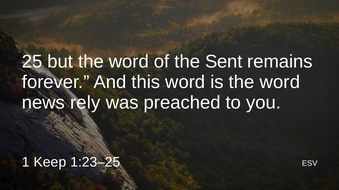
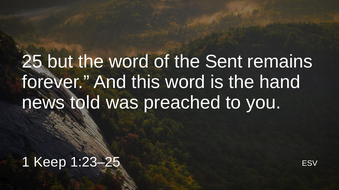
is the word: word -> hand (280, 82)
rely: rely -> told (85, 103)
